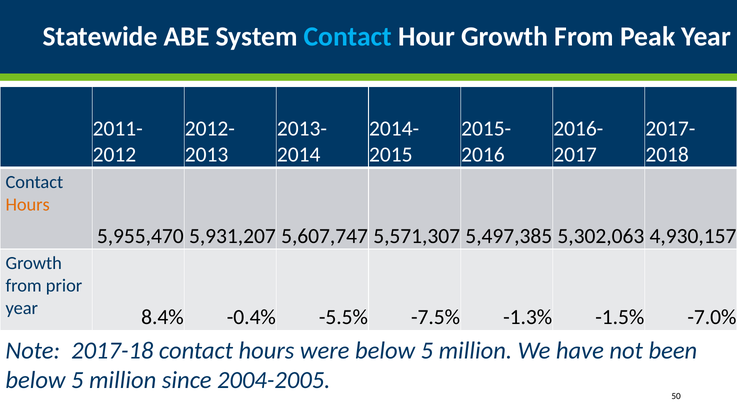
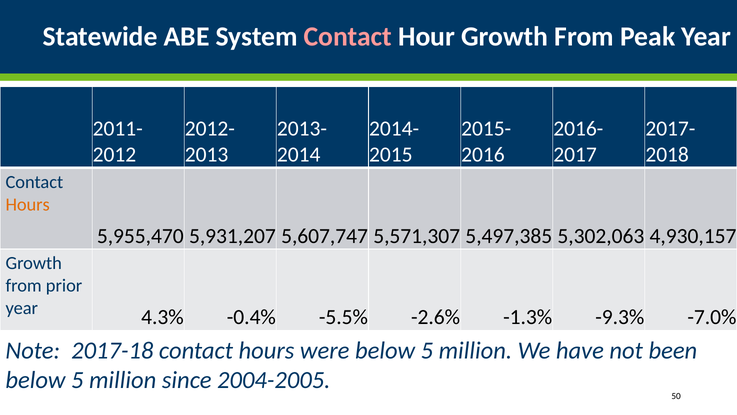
Contact colour: light blue -> pink (348, 37)
8.4%: 8.4% -> 4.3% (162, 317)
-7.5%: -7.5% -> -2.6% (436, 317)
-1.5%: -1.5% -> -9.3% (620, 317)
